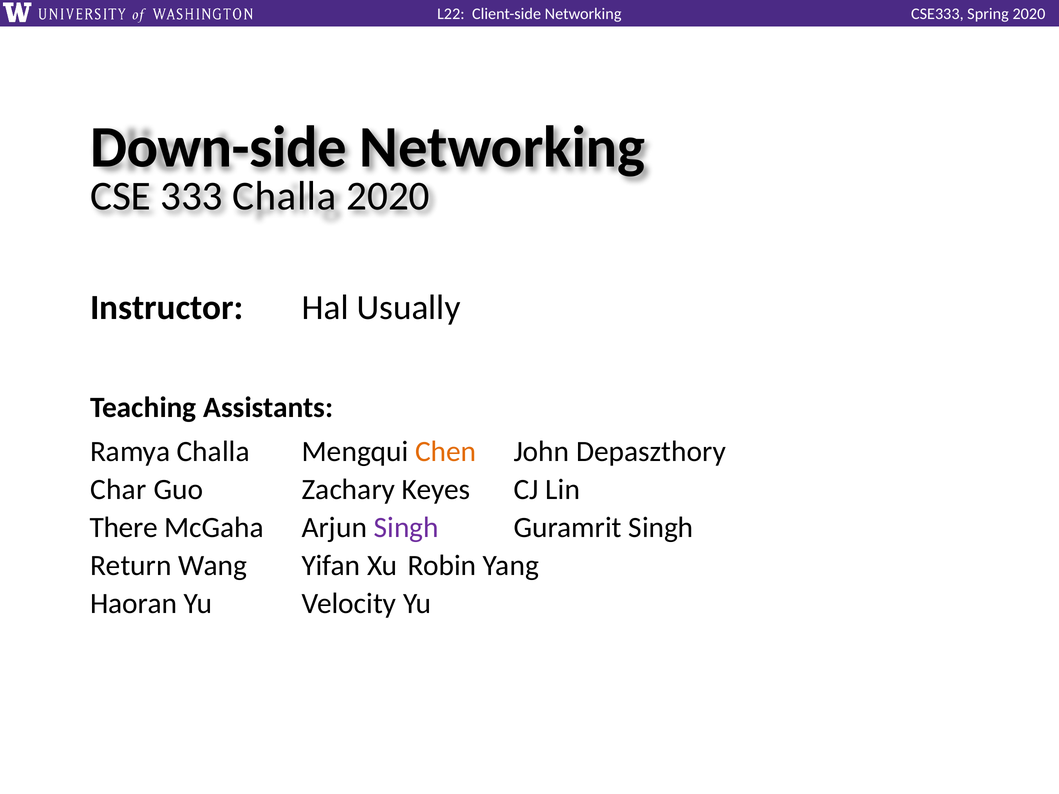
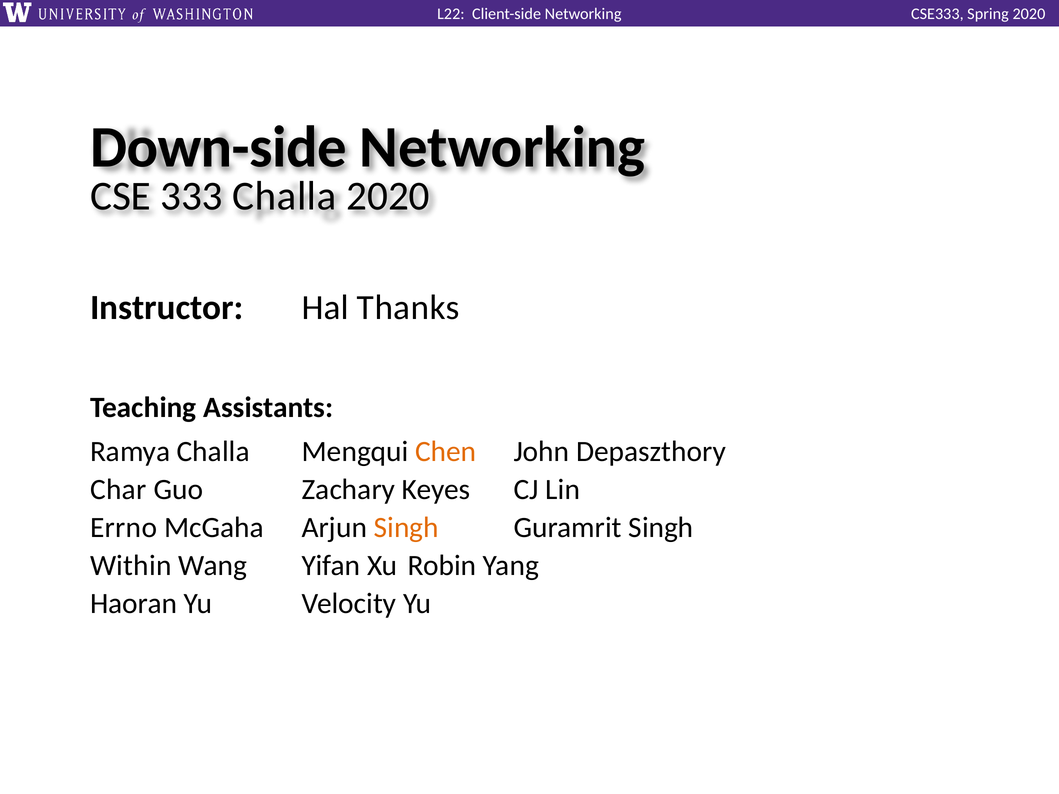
Usually: Usually -> Thanks (408, 308)
There: There -> Errno (124, 528)
Singh colour: purple -> orange (406, 528)
Return: Return -> Within (131, 566)
